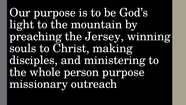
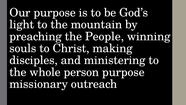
Jersey: Jersey -> People (105, 36)
